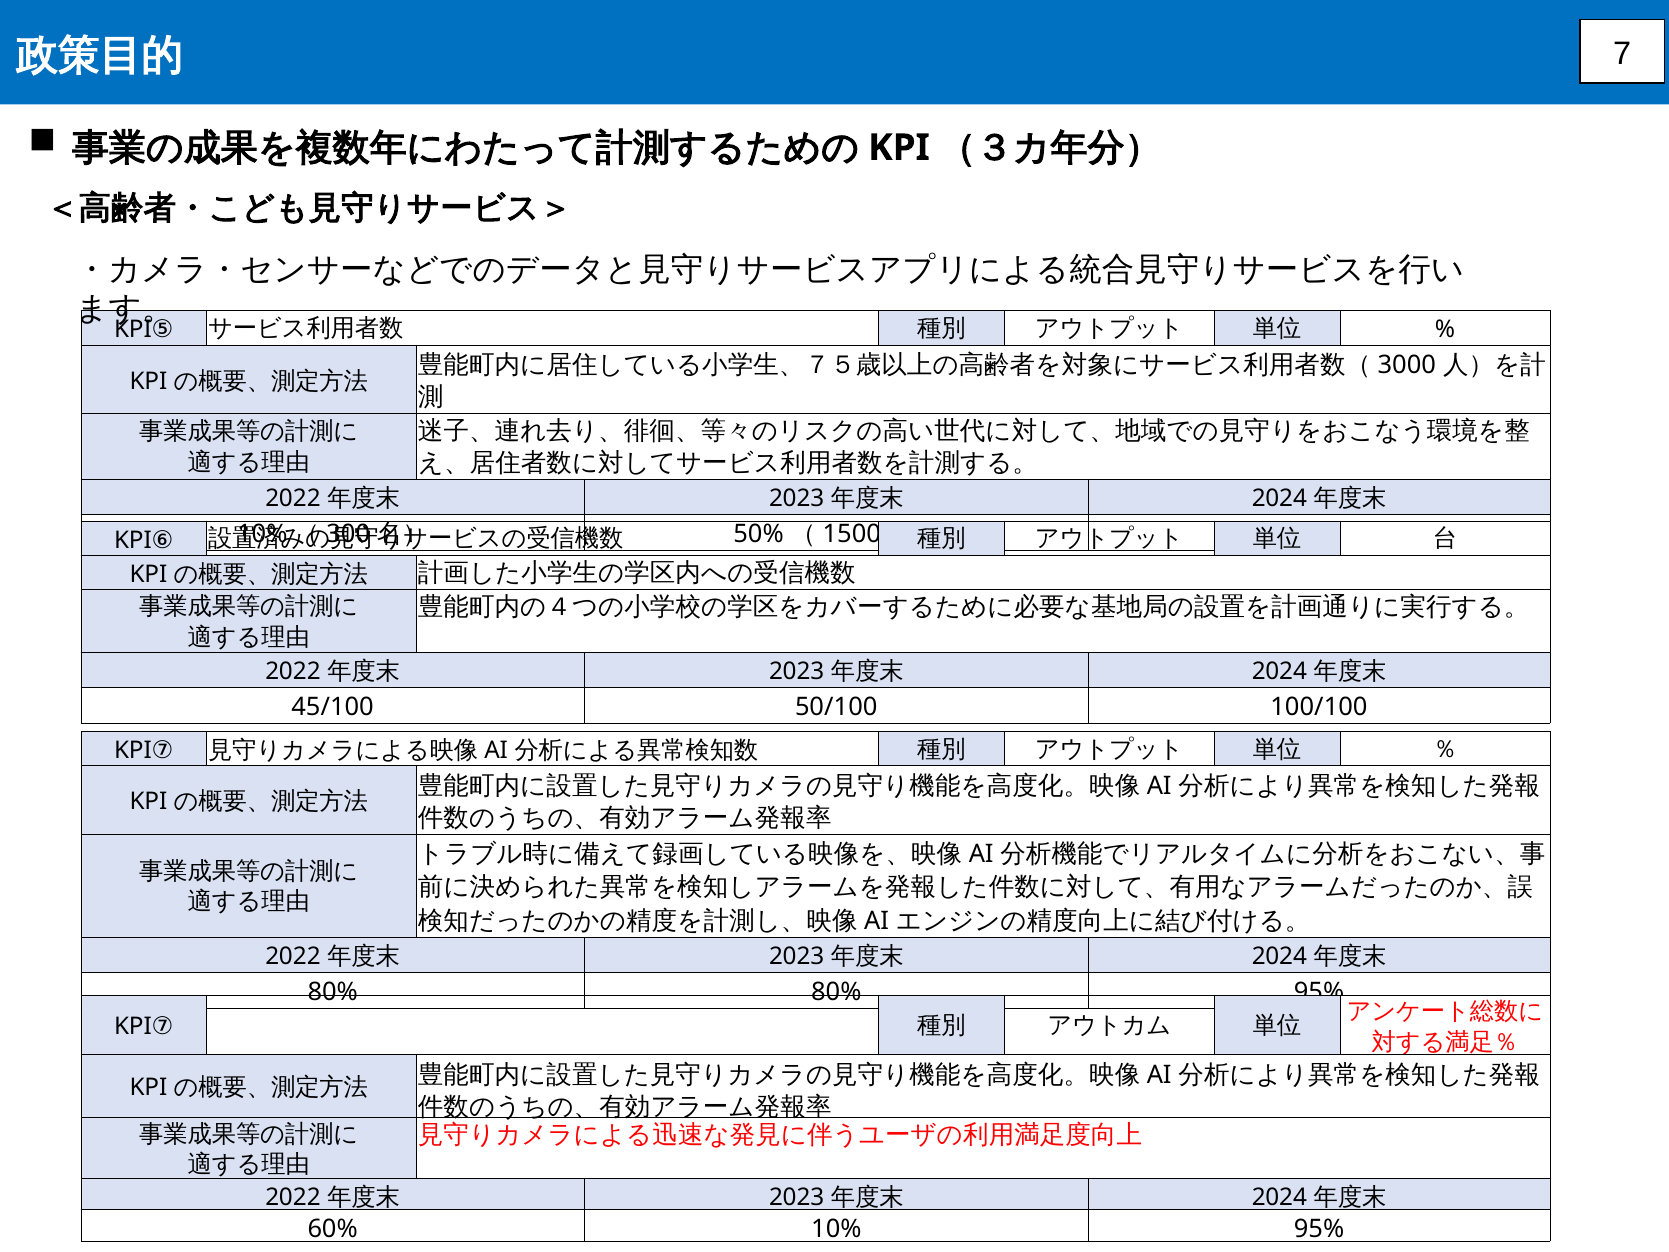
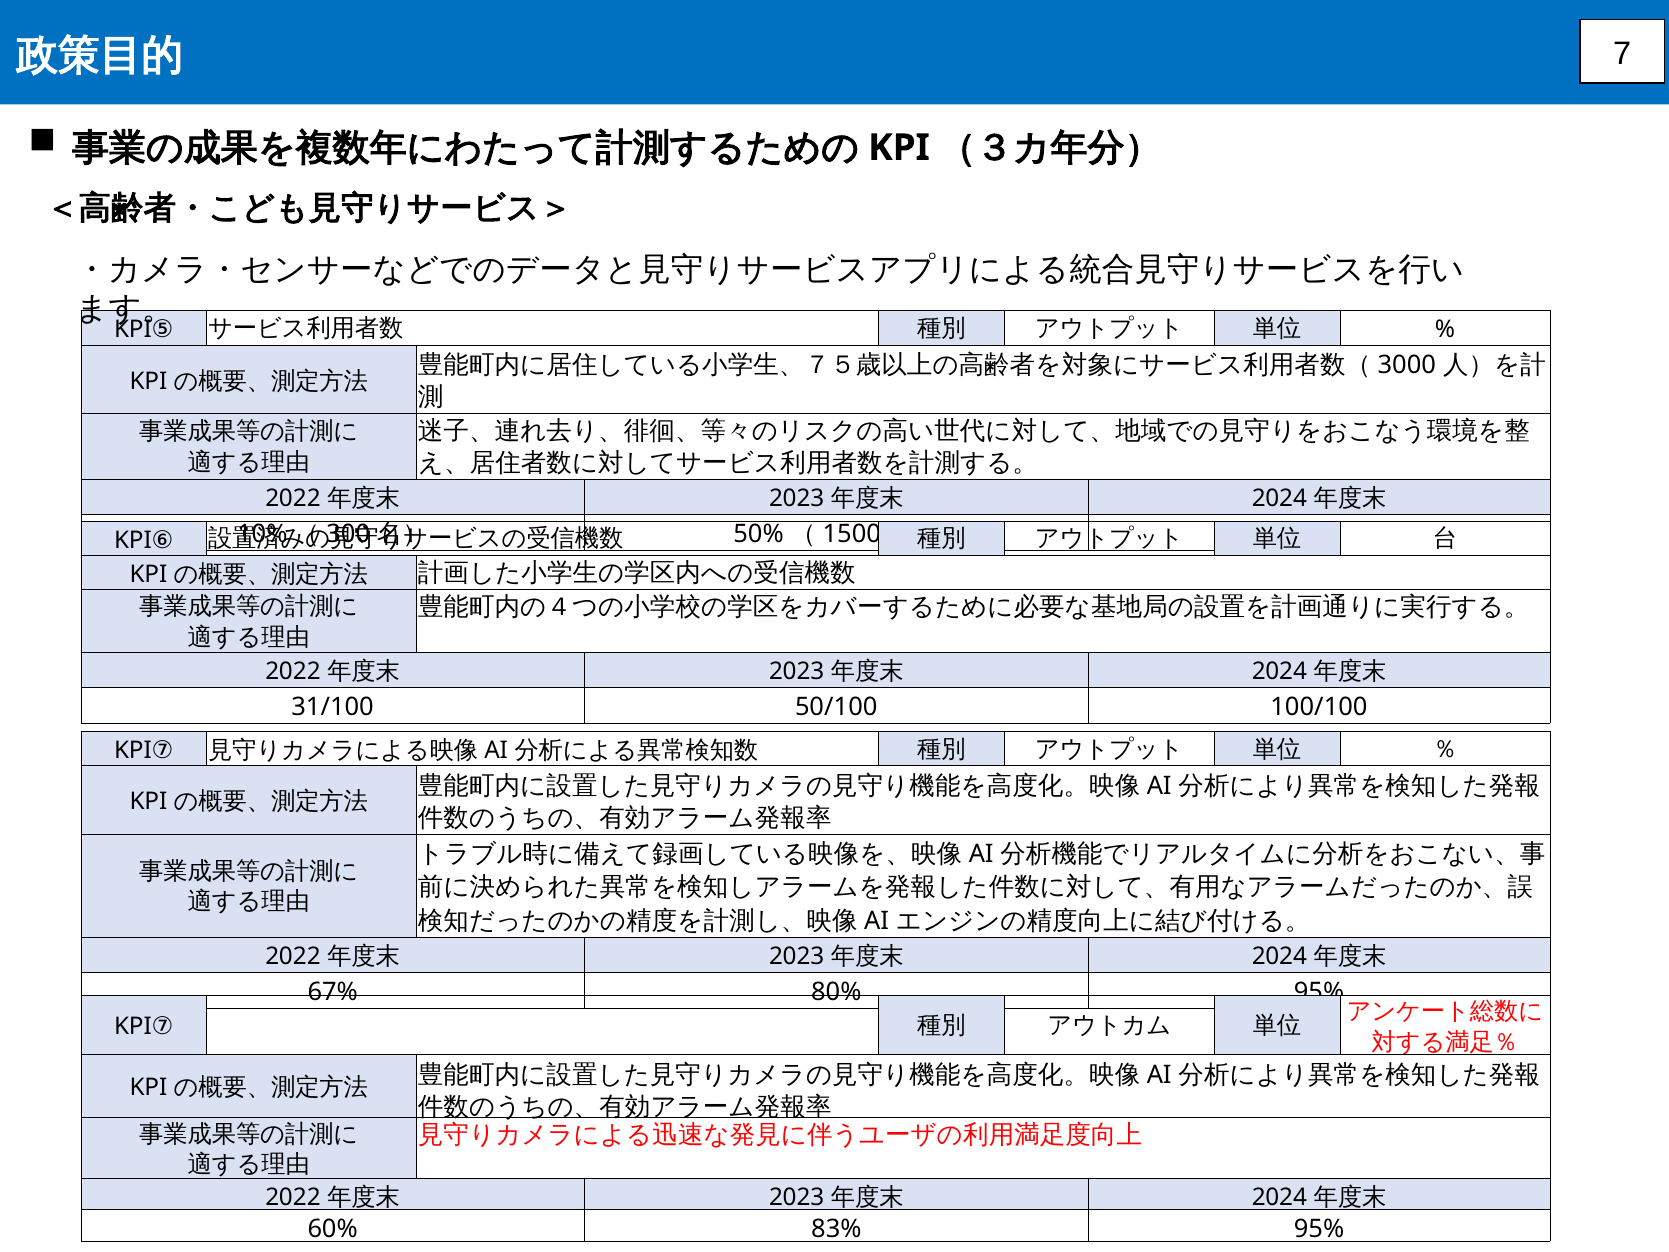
45/100: 45/100 -> 31/100 (333, 707)
80%: 80% -> 67% (333, 992)
60% 10%: 10% -> 83% (836, 1229)
